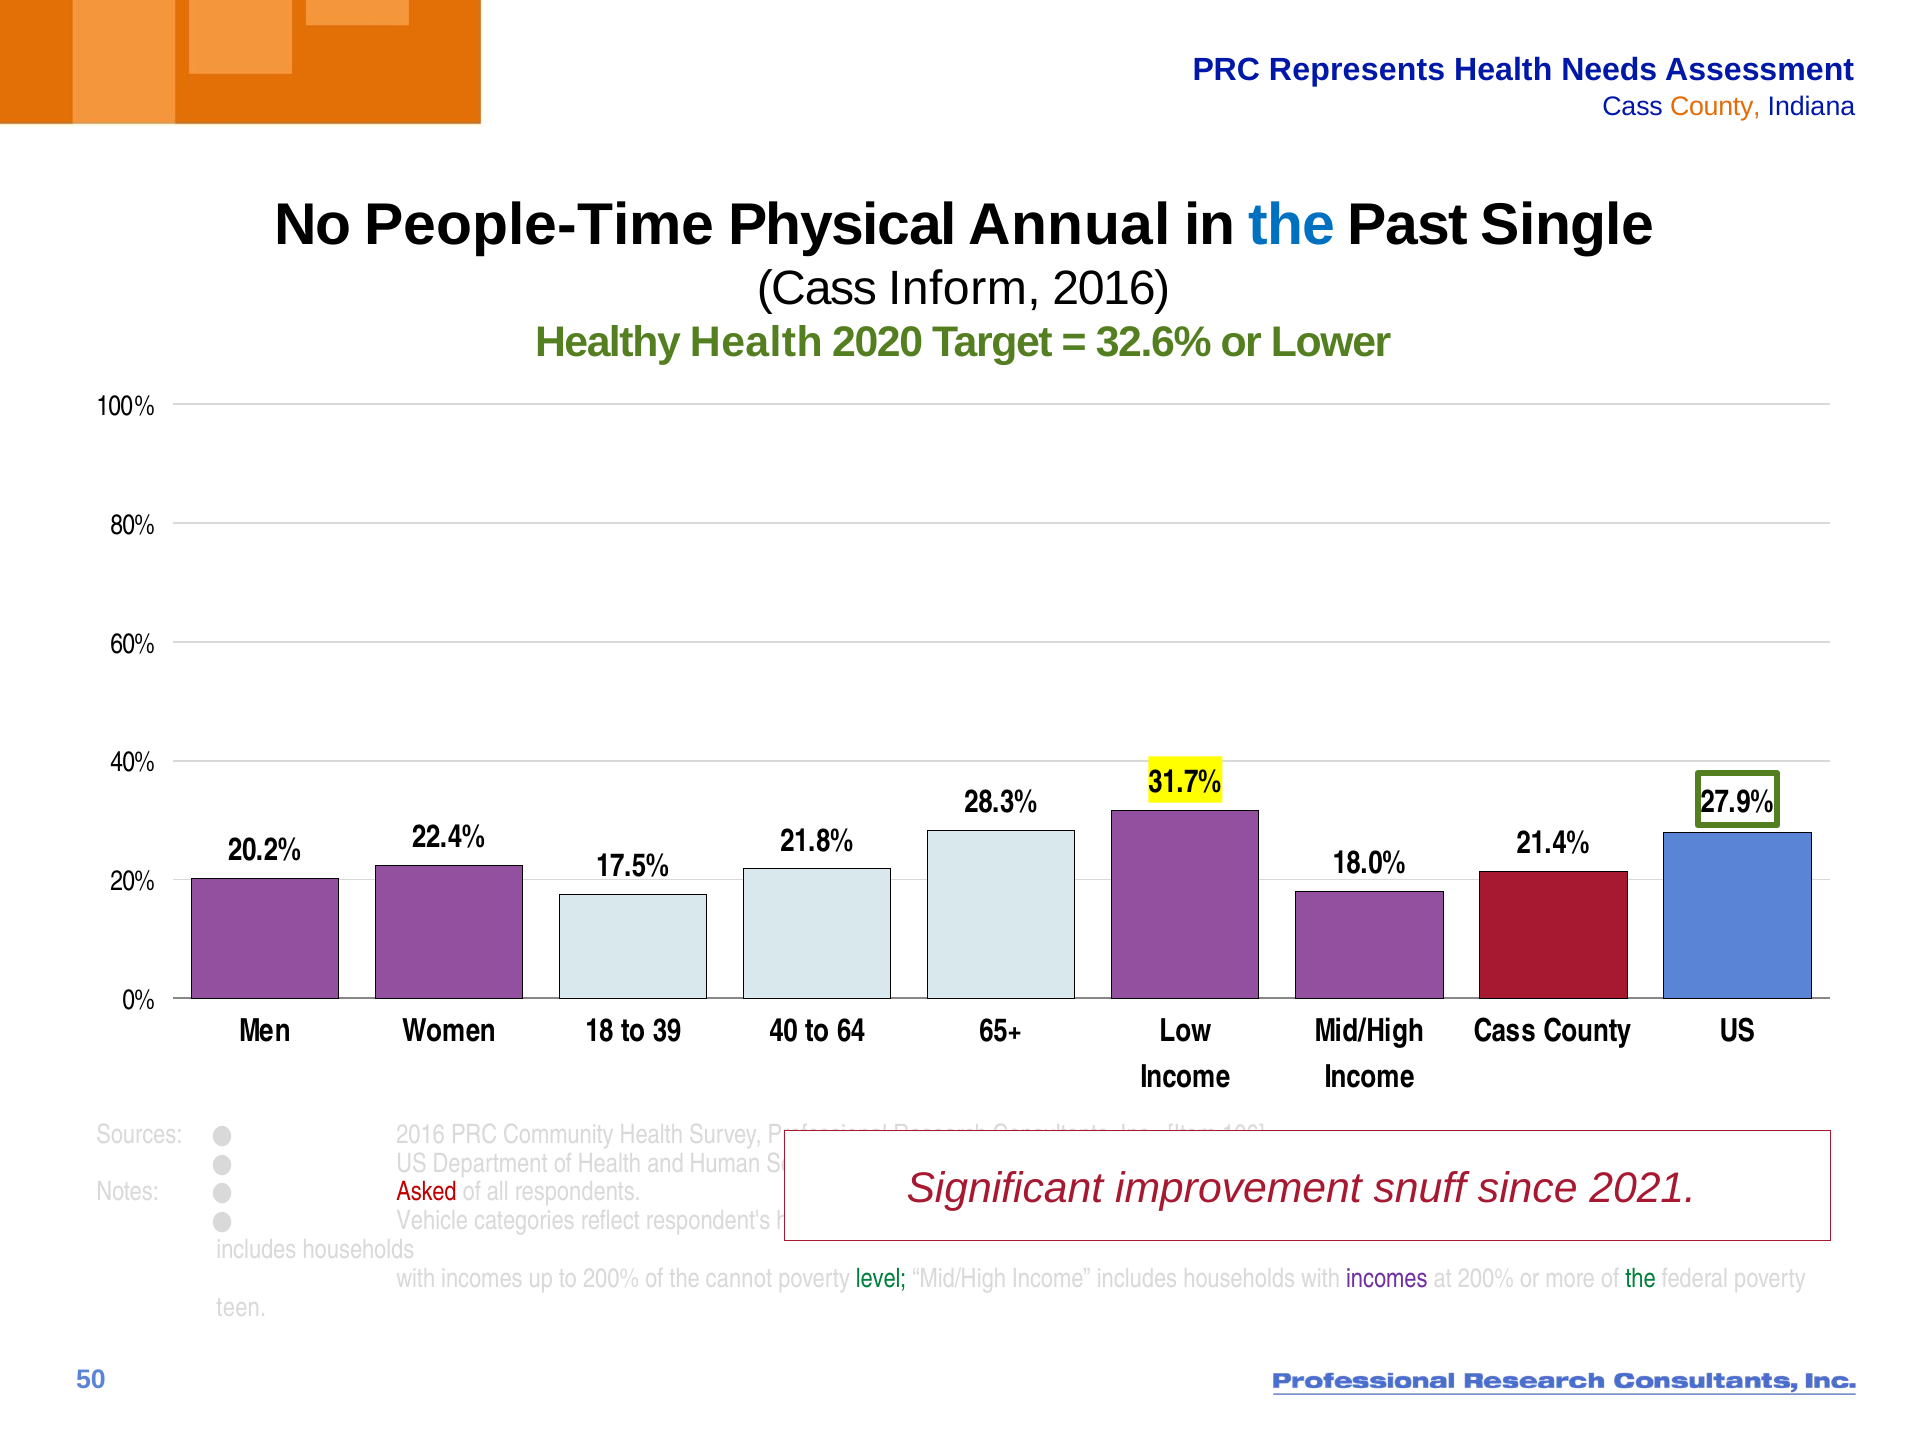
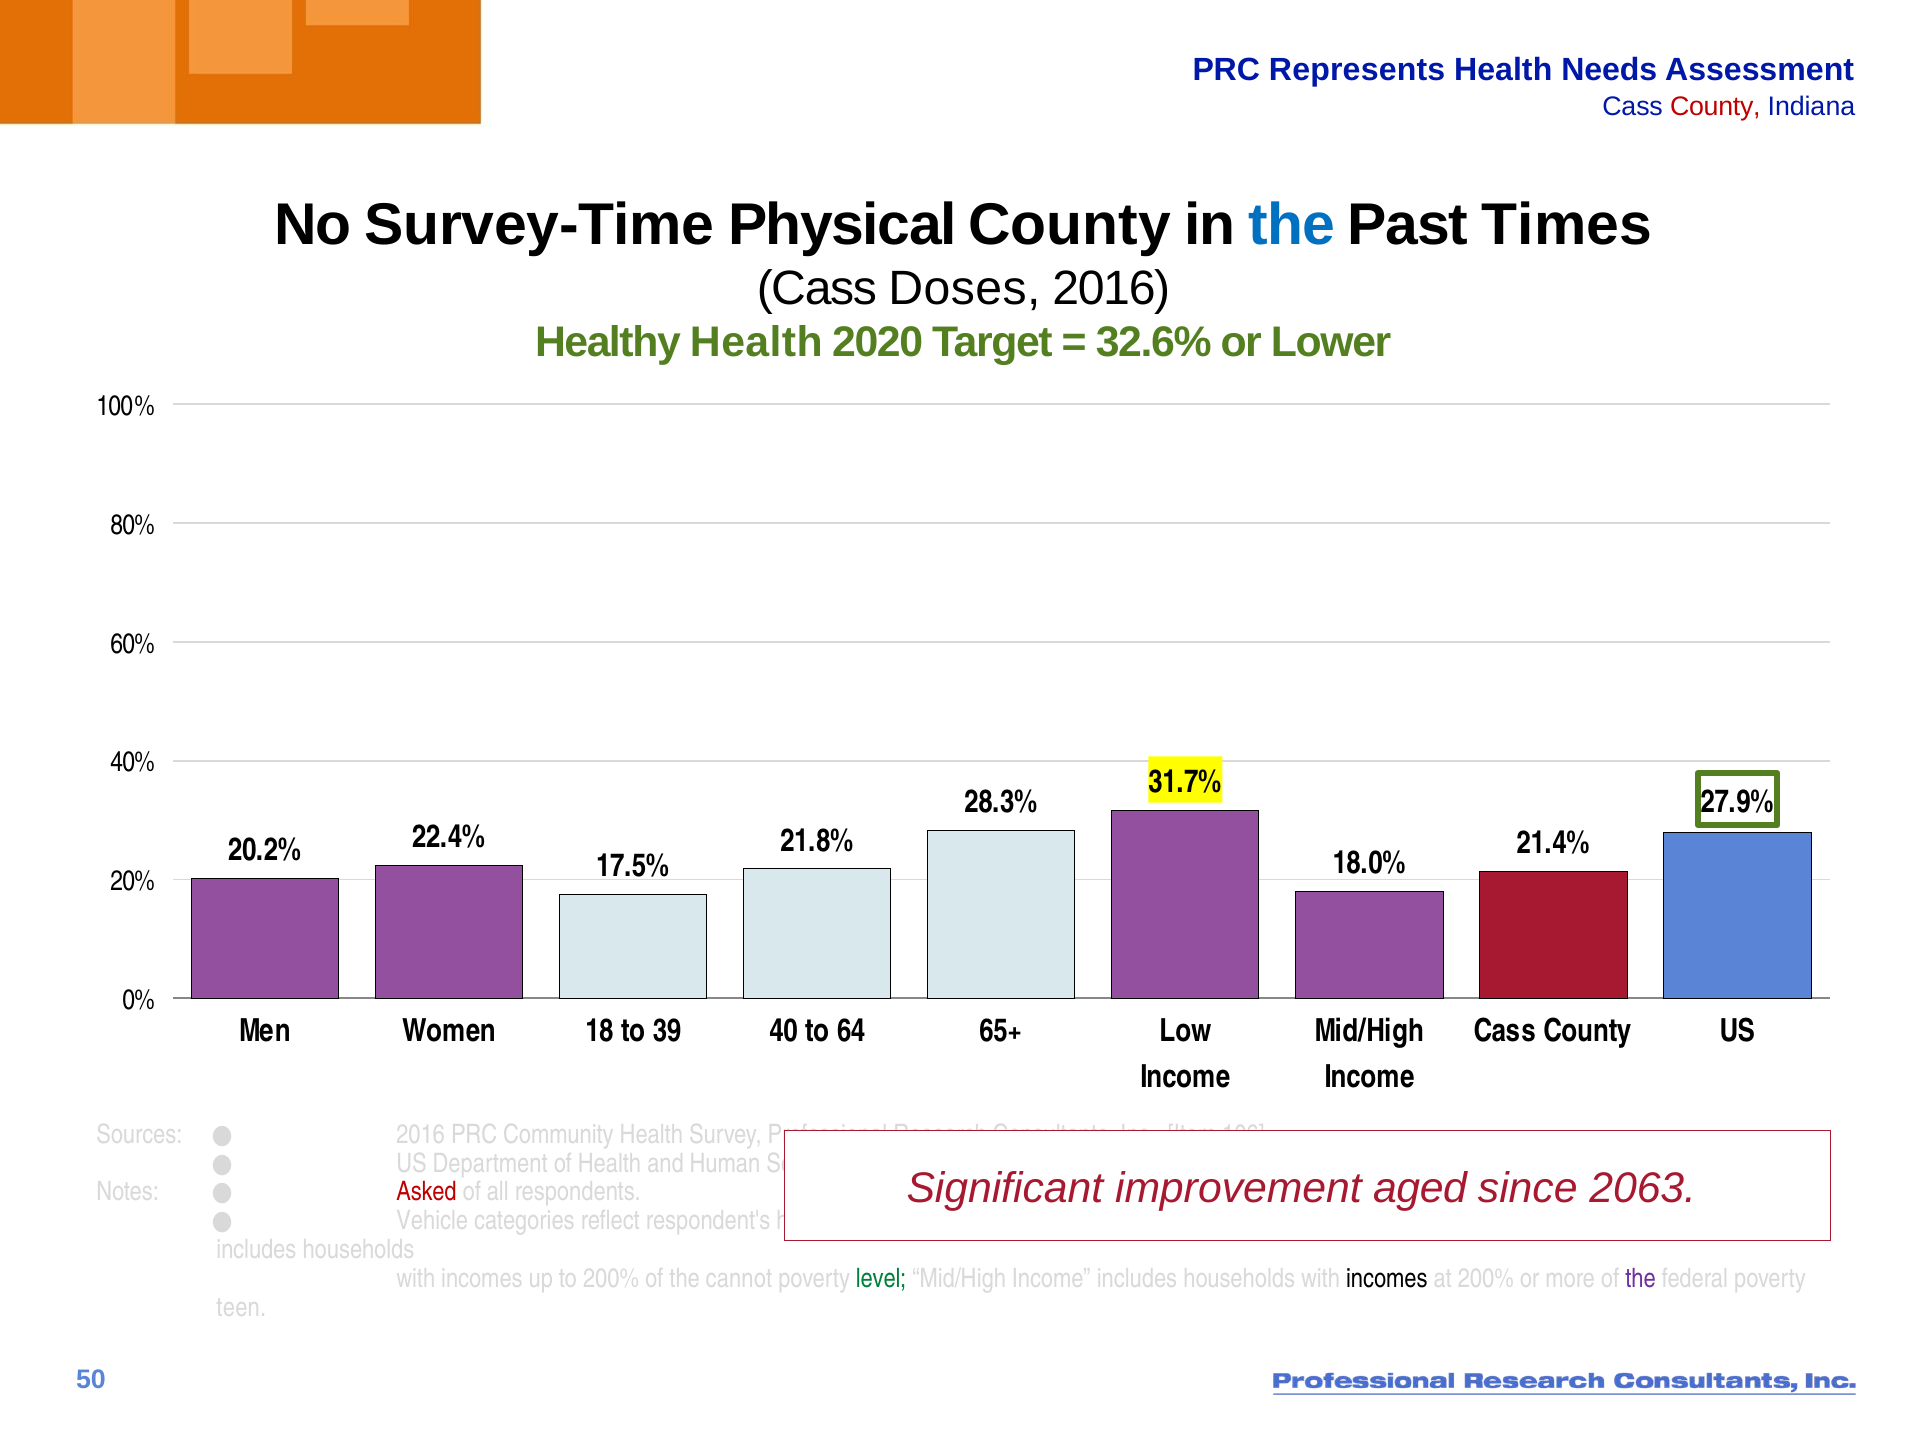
County colour: orange -> red (1715, 107)
People-Time: People-Time -> Survey-Time (540, 225)
Physical Annual: Annual -> County (1070, 225)
Single: Single -> Times (1567, 225)
Inform: Inform -> Doses (964, 288)
snuff: snuff -> aged (1420, 1189)
2021: 2021 -> 2063 (1643, 1189)
incomes colour: purple -> black (1387, 1279)
the colour: green -> purple (1641, 1279)
